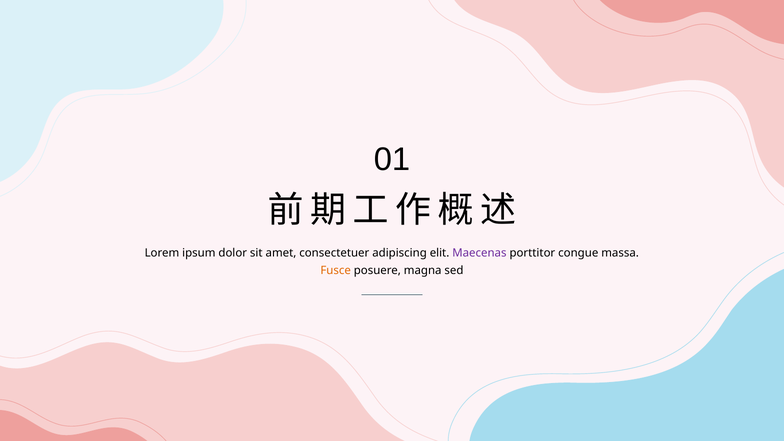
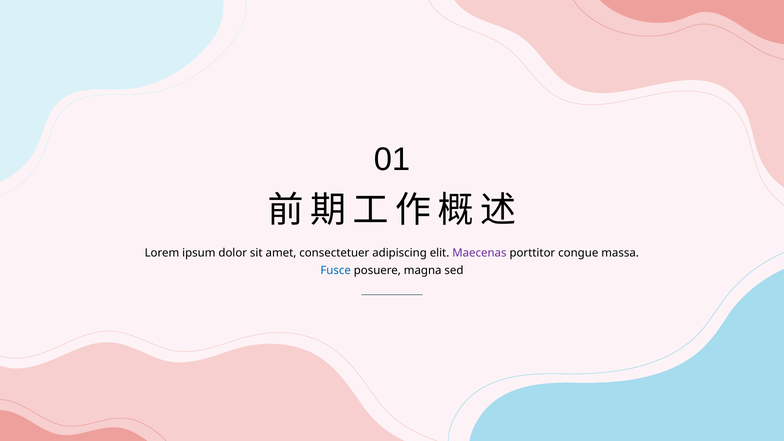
Fusce colour: orange -> blue (336, 271)
